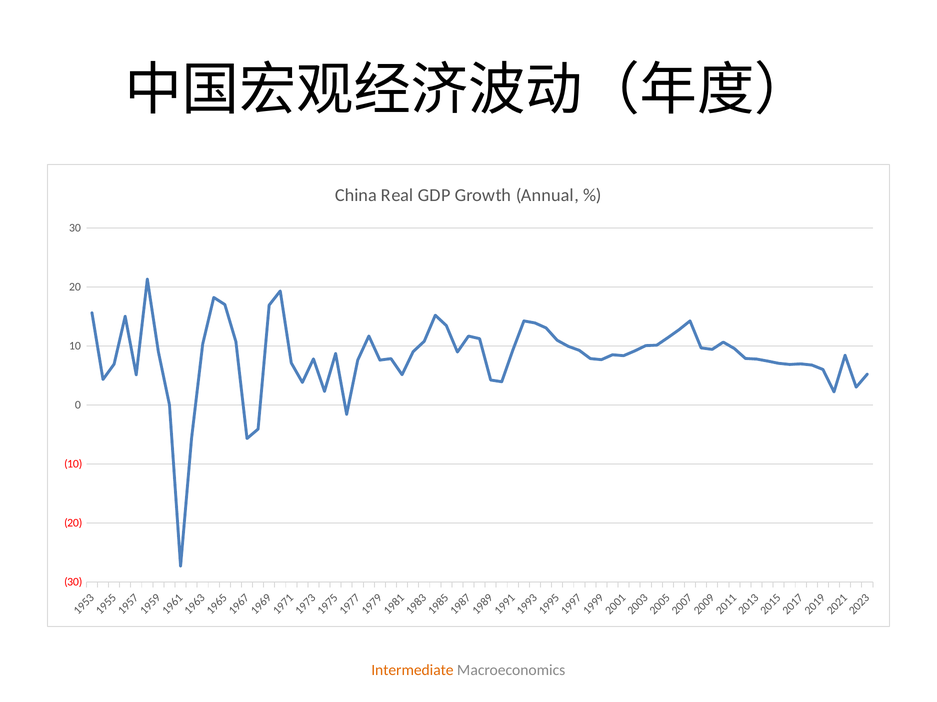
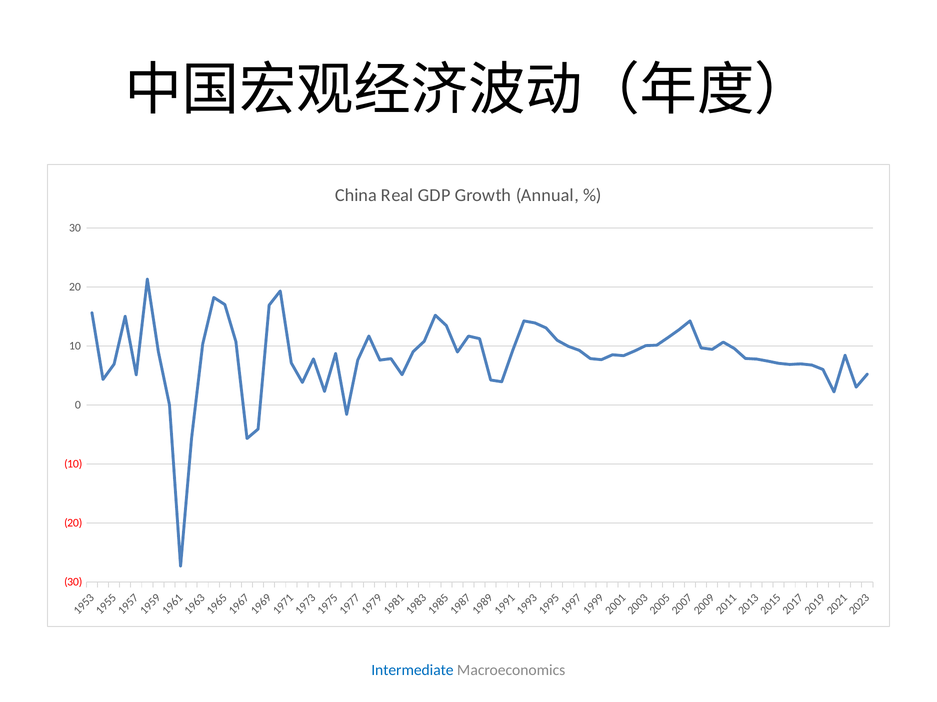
Intermediate colour: orange -> blue (412, 671)
